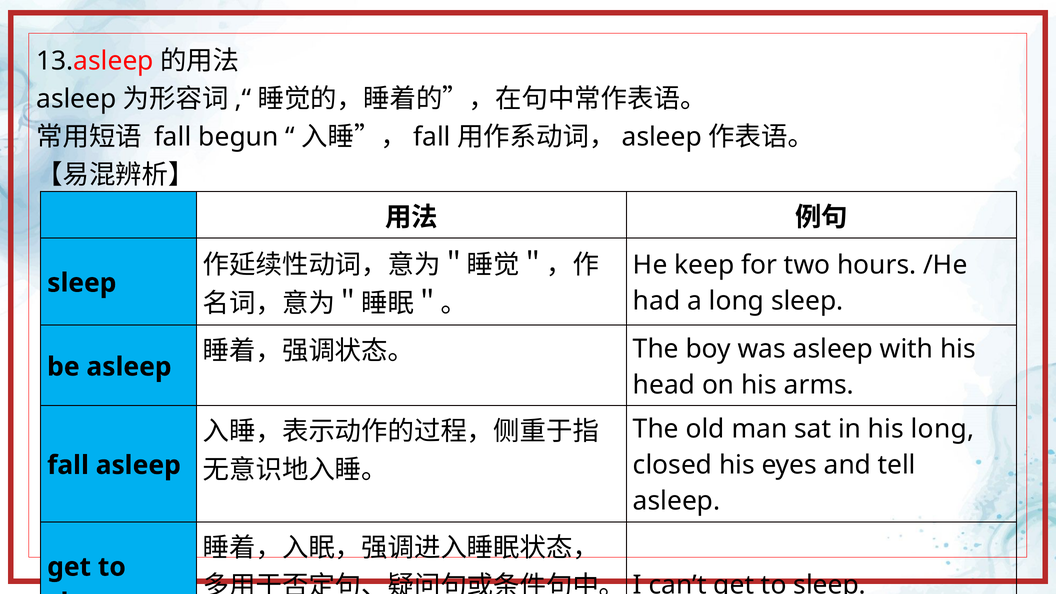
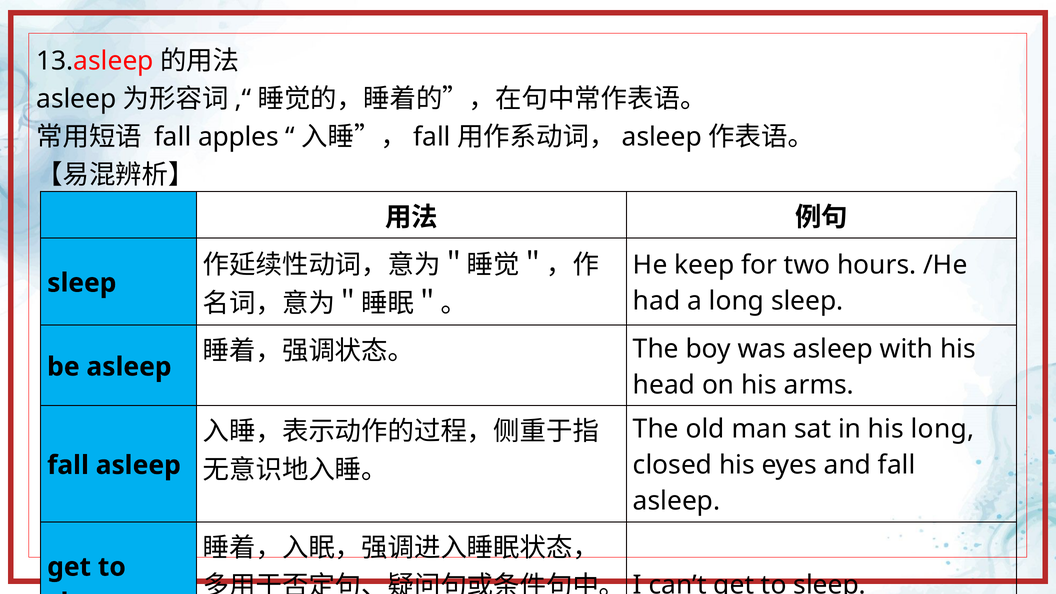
begun: begun -> apples (239, 137)
and tell: tell -> fall (897, 465)
